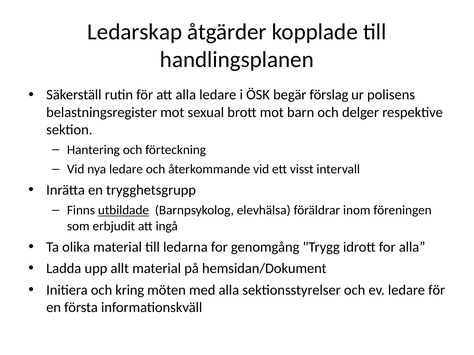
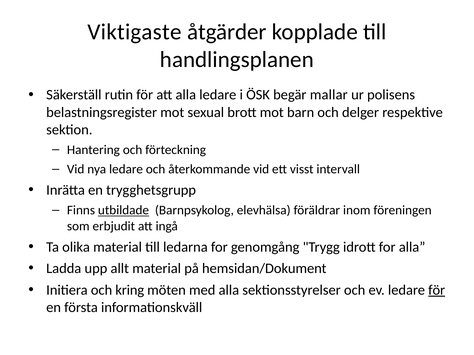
Ledarskap: Ledarskap -> Viktigaste (135, 32)
förslag: förslag -> mallar (329, 95)
för underline: none -> present (437, 290)
